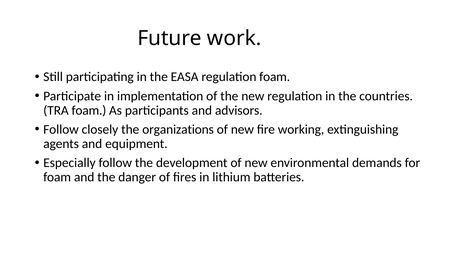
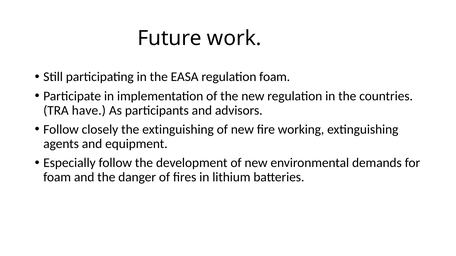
TRA foam: foam -> have (89, 111)
the organizations: organizations -> extinguishing (178, 130)
